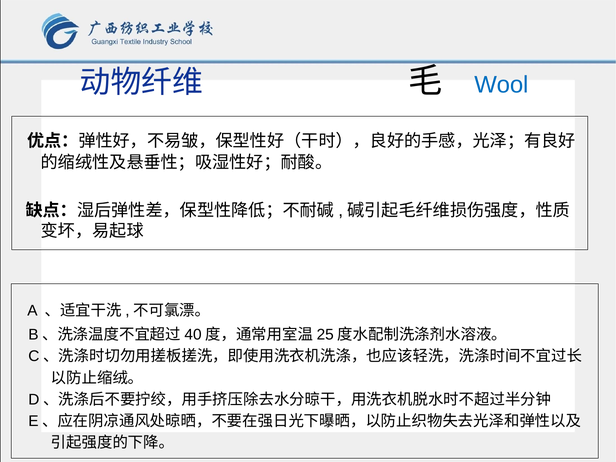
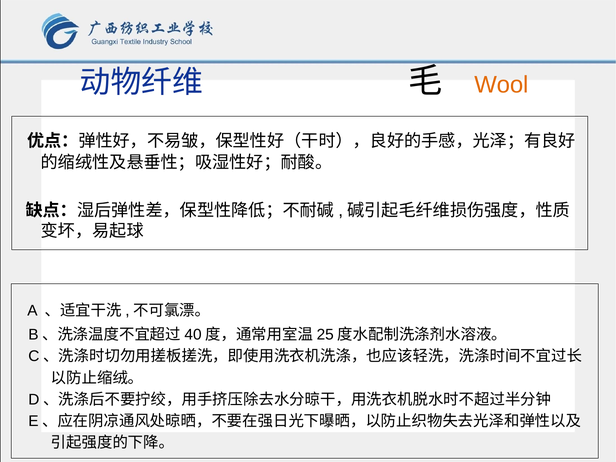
Wool colour: blue -> orange (501, 85)
